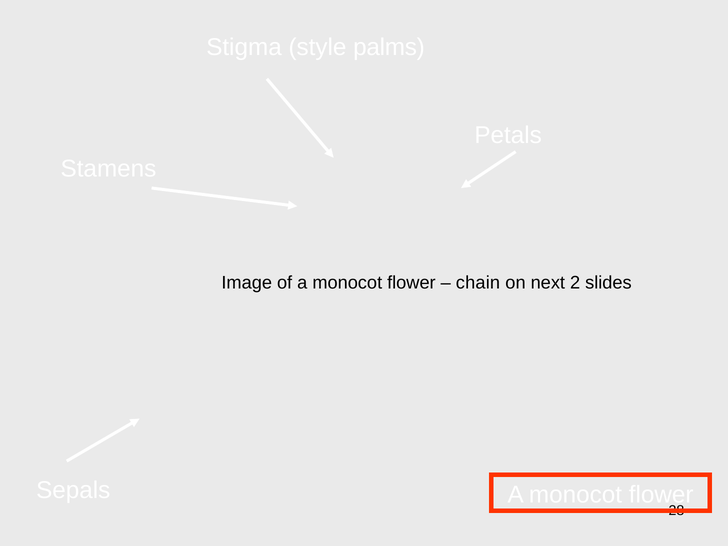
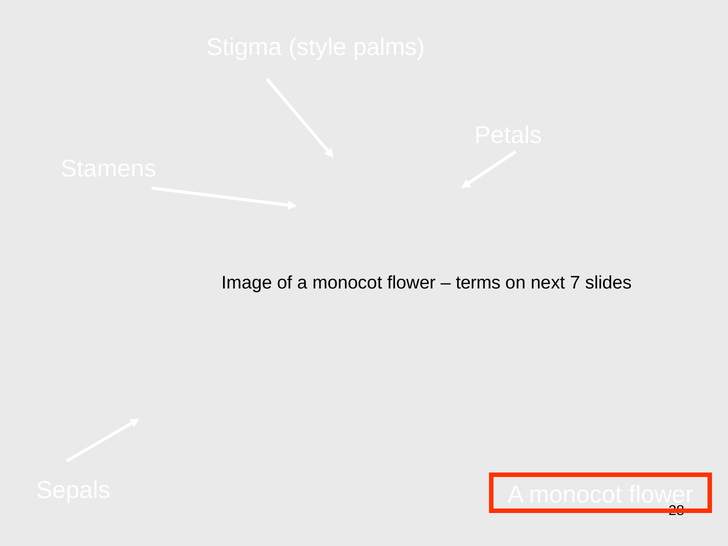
chain: chain -> terms (478, 283)
2: 2 -> 7 (575, 283)
